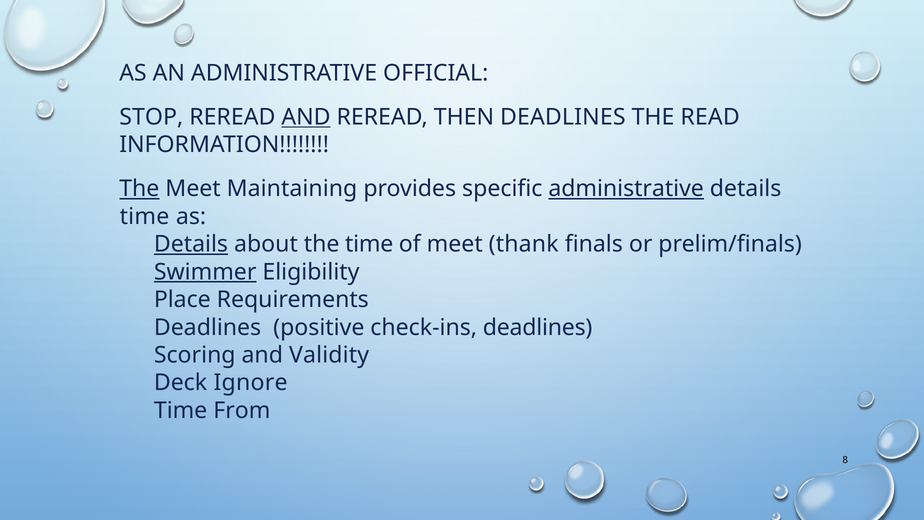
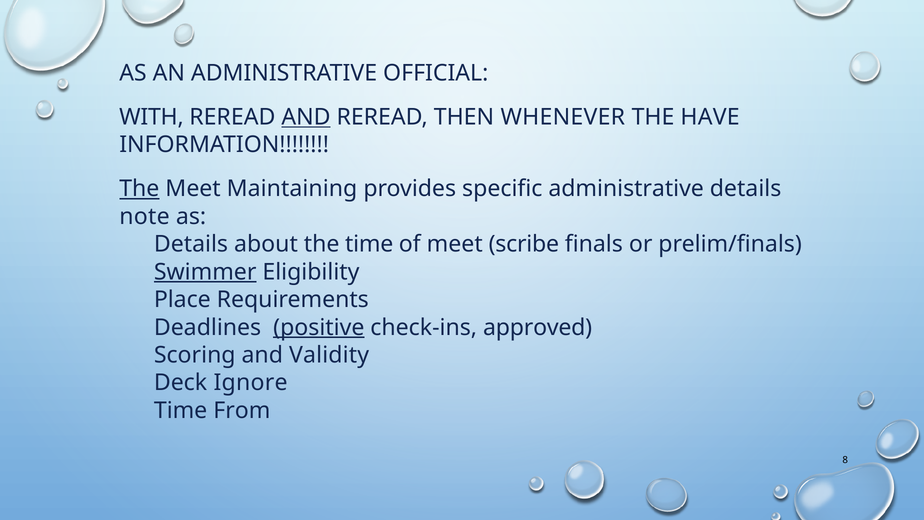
STOP: STOP -> WITH (151, 117)
THEN DEADLINES: DEADLINES -> WHENEVER (563, 117)
READ: READ -> HAVE (710, 117)
administrative underline: present -> none (626, 189)
time: time -> note (144, 216)
Details underline: present -> none (191, 244)
thank: thank -> scribe (524, 244)
positive underline: none -> present (319, 327)
check-ins deadlines: deadlines -> approved (538, 327)
